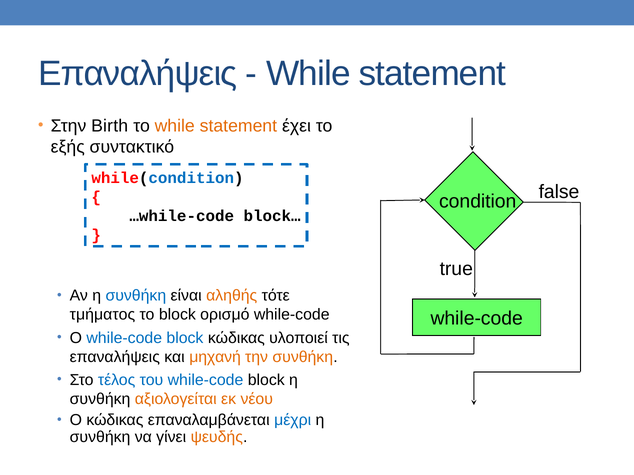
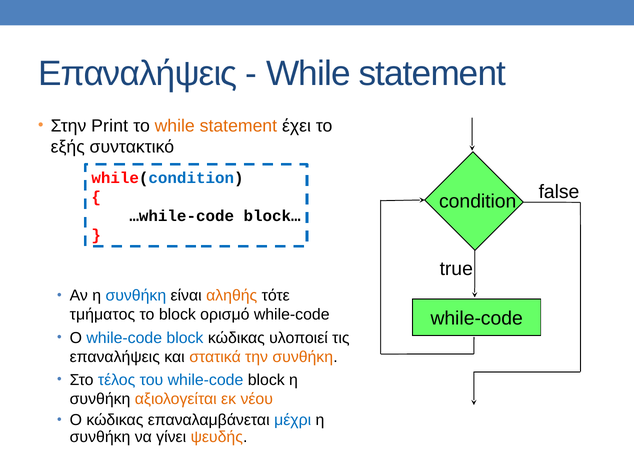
Birth: Birth -> Print (110, 126)
μηχανή: μηχανή -> στατικά (215, 357)
